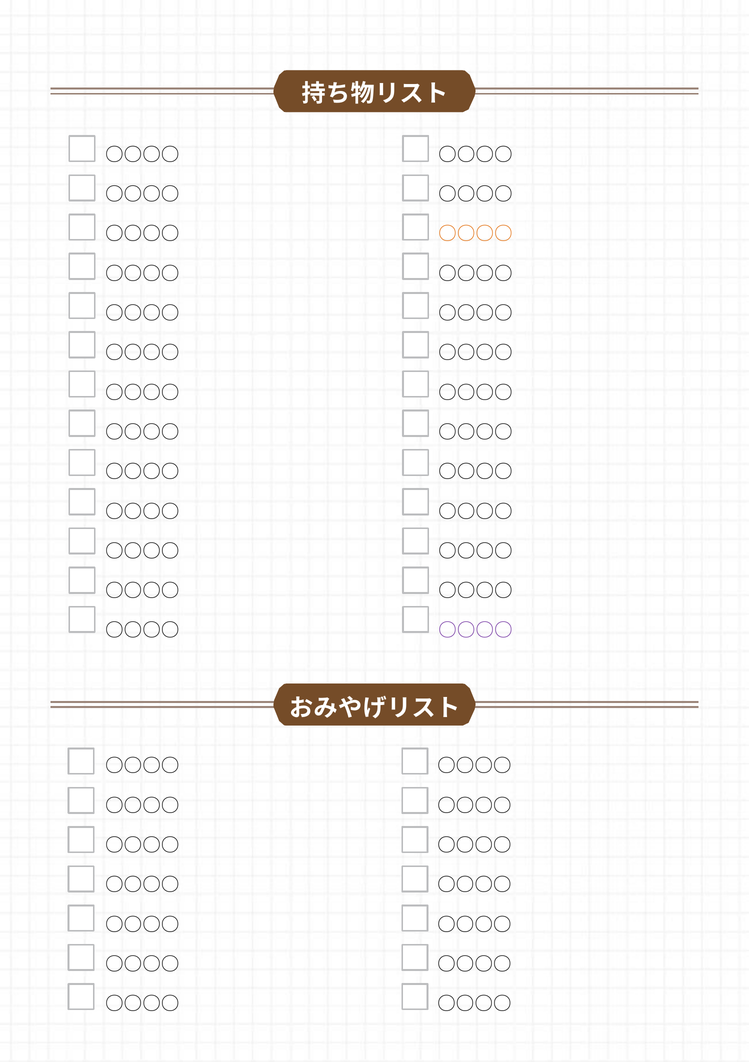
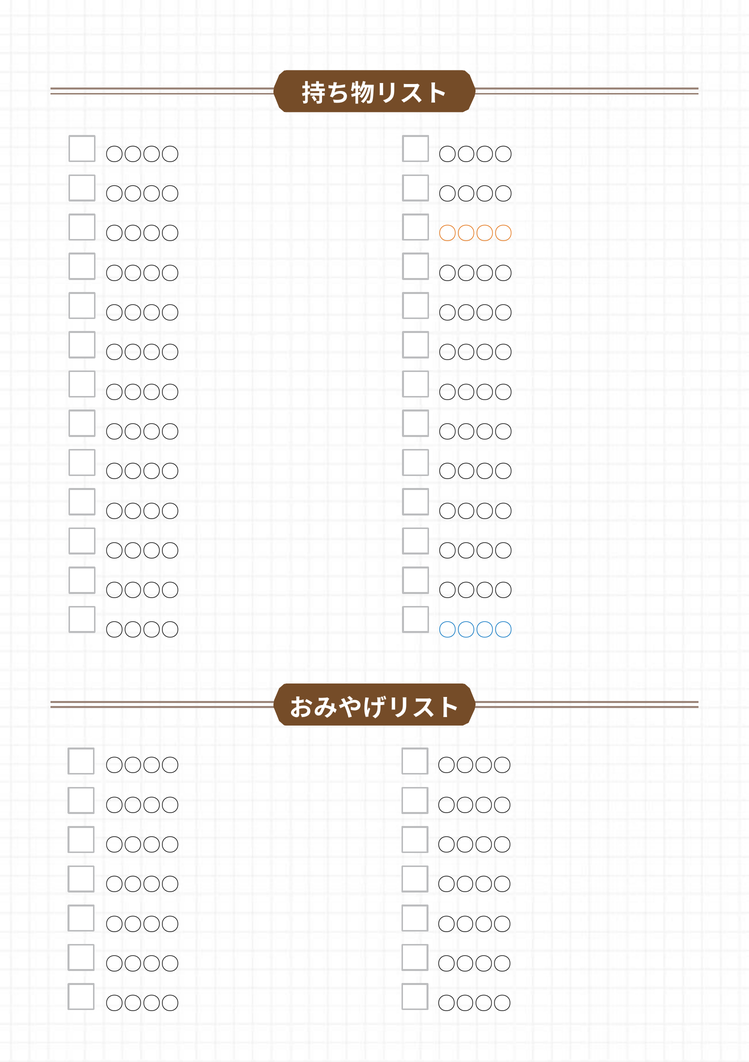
〇〇〇〇 colour: purple -> blue (475, 631)
